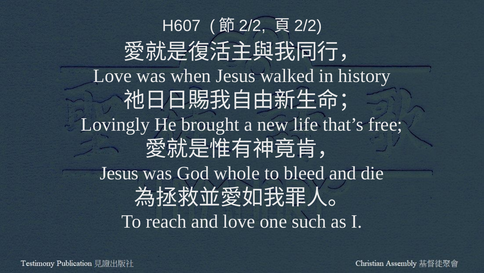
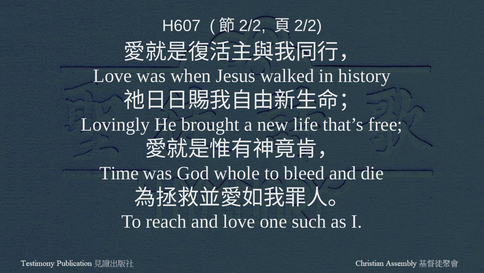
Jesus: Jesus -> Time (119, 173)
